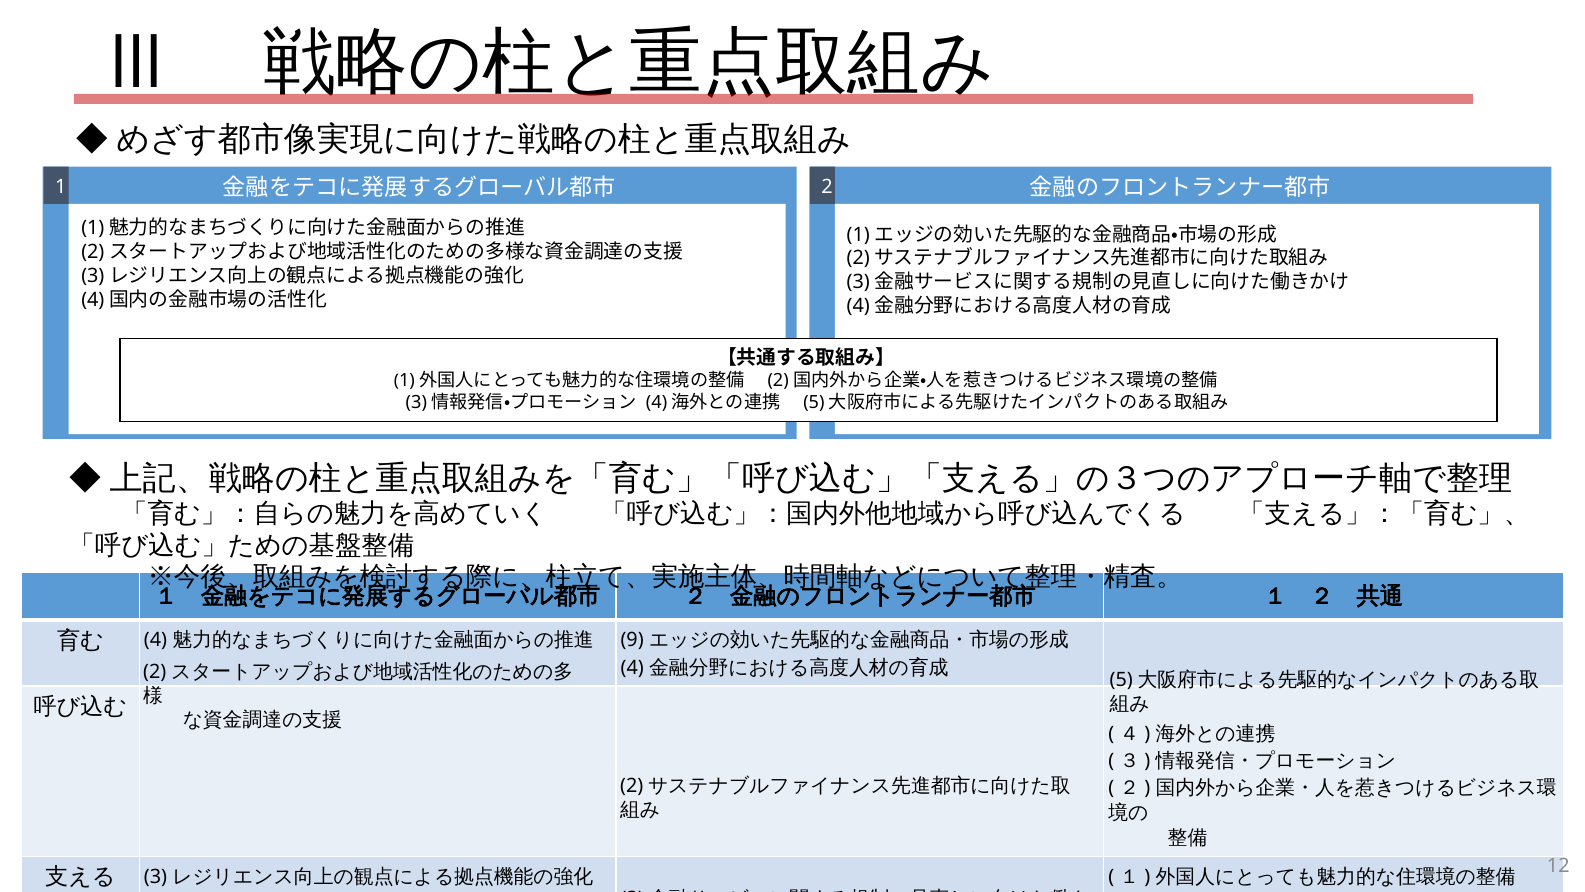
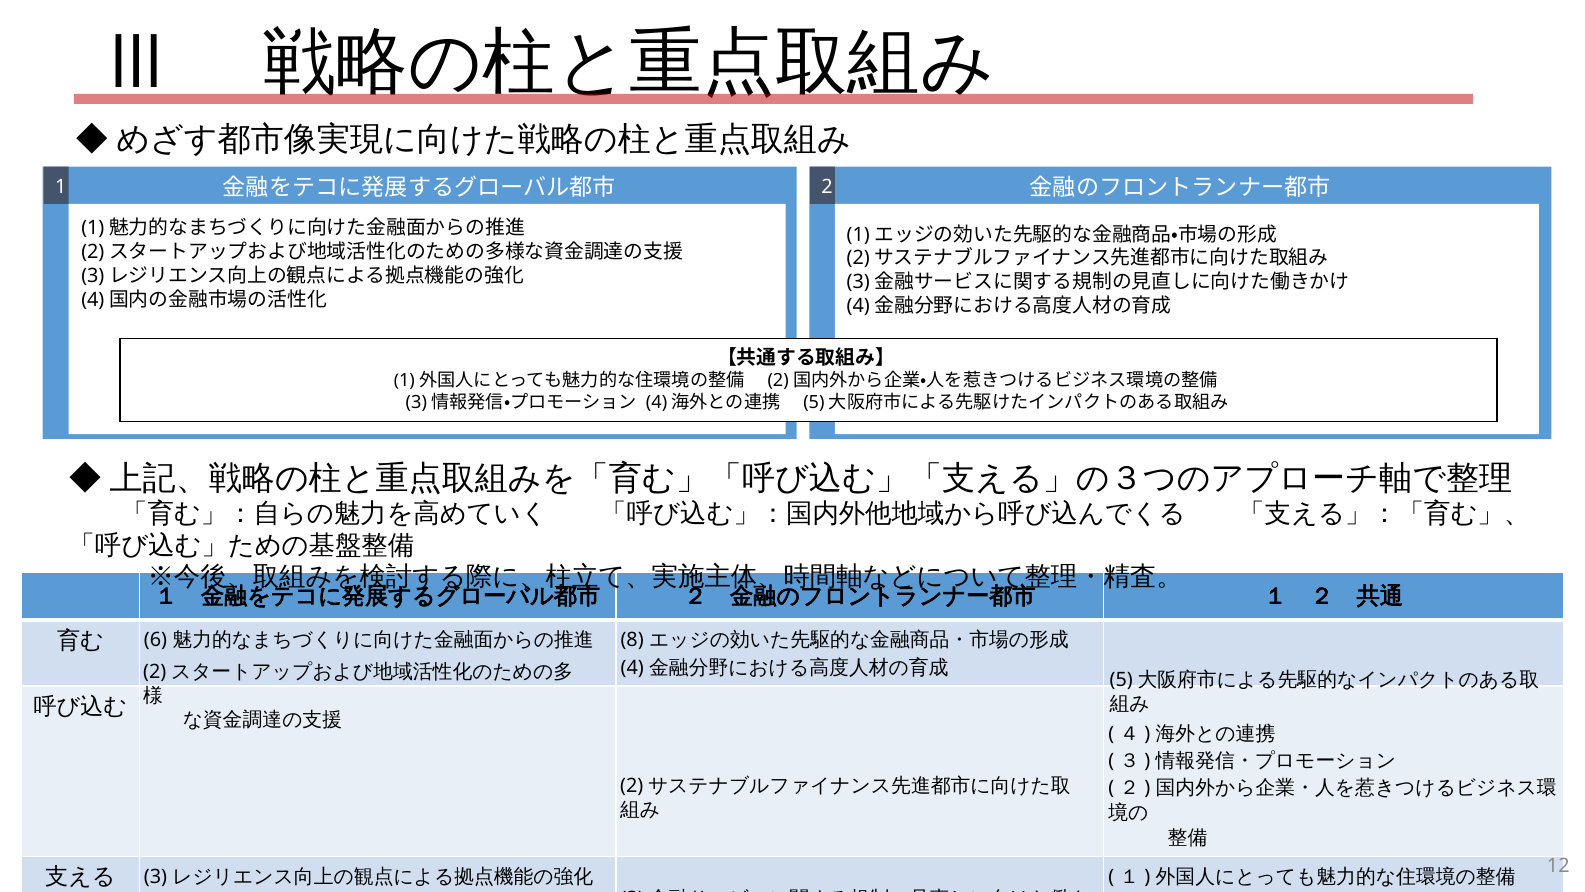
4: 4 -> 6 (155, 640)
9: 9 -> 8 (632, 640)
